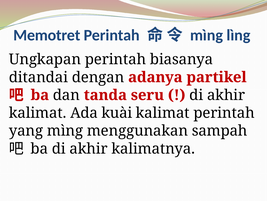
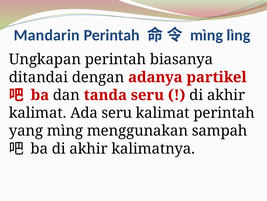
Memotret: Memotret -> Mandarin (47, 35)
Ada kuài: kuài -> seru (117, 113)
